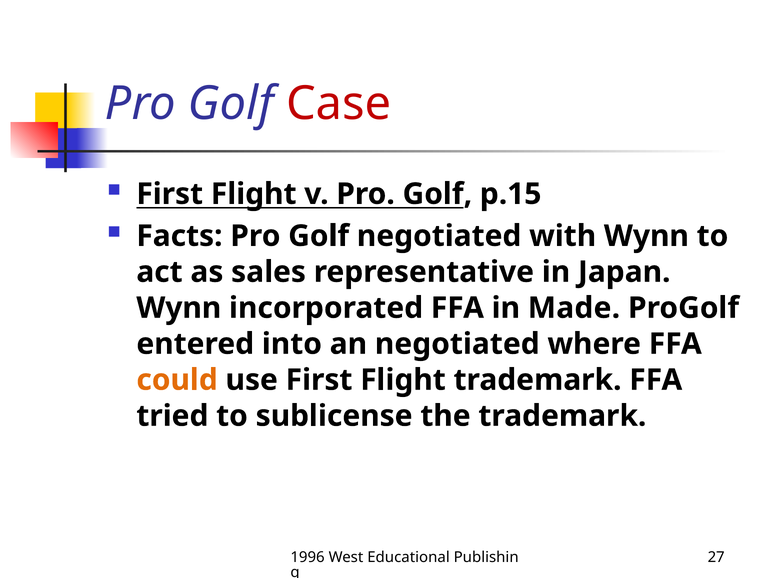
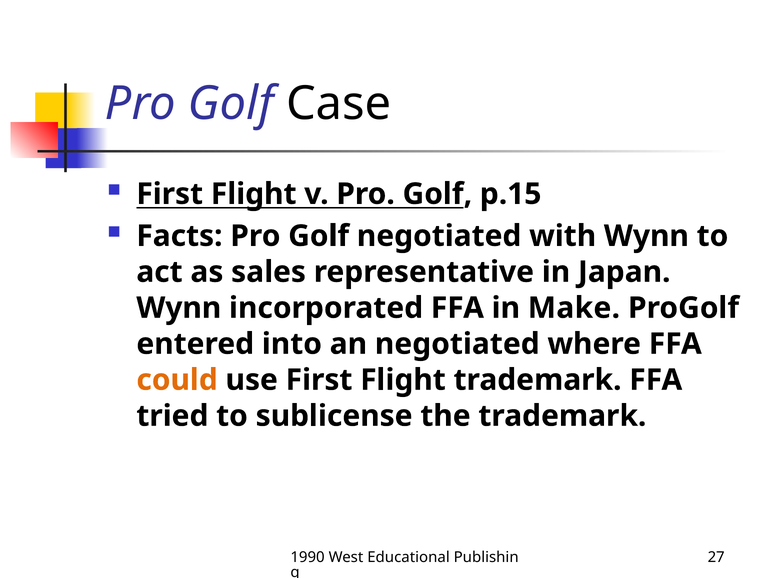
Case colour: red -> black (339, 104)
Made: Made -> Make (574, 308)
1996: 1996 -> 1990 (308, 558)
